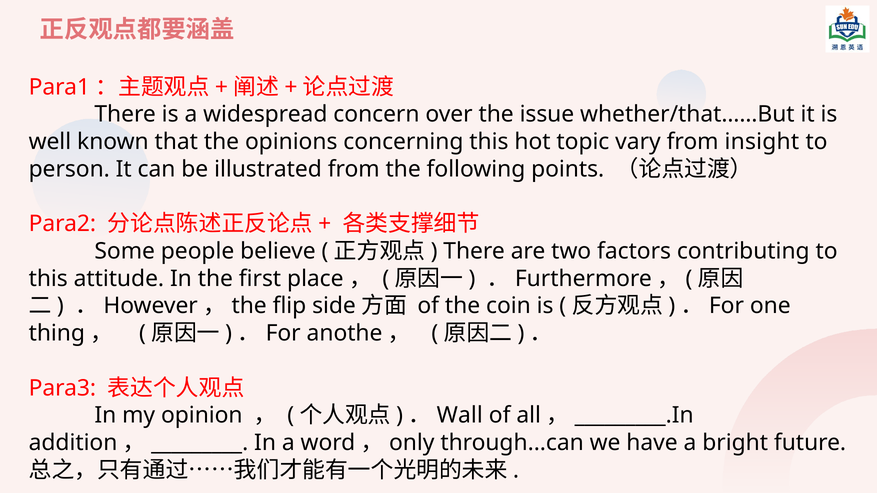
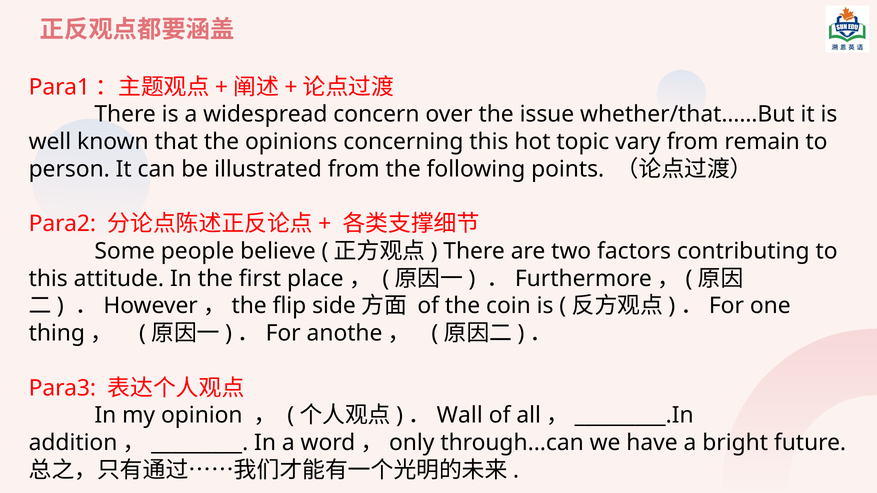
insight: insight -> remain (762, 142)
